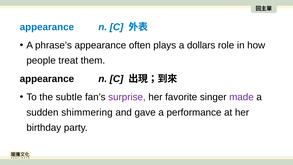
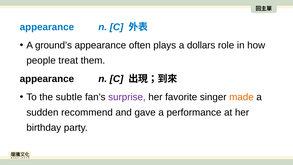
phrase’s: phrase’s -> ground’s (54, 45)
made colour: purple -> orange (241, 97)
shimmering: shimmering -> recommend (87, 112)
